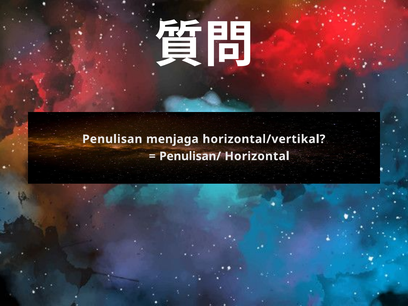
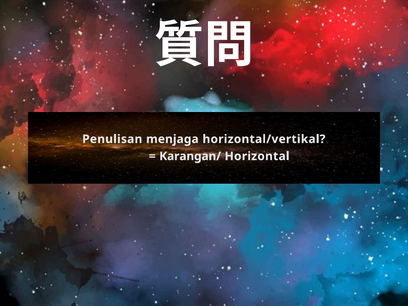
Penulisan/: Penulisan/ -> Karangan/ (190, 156)
